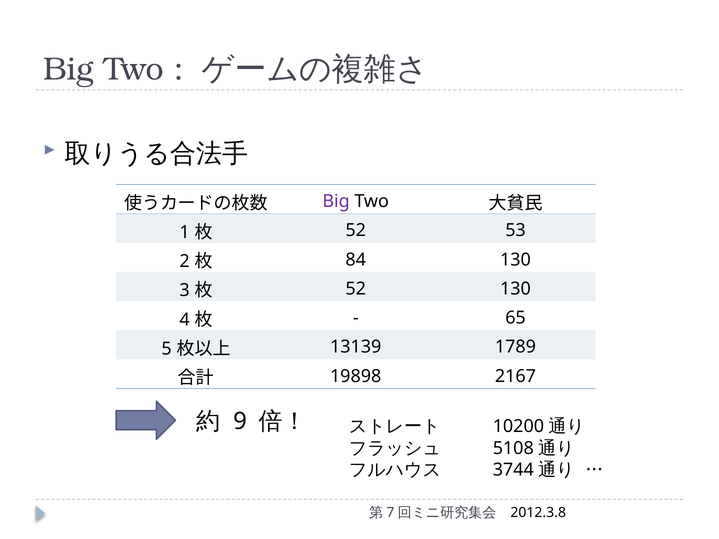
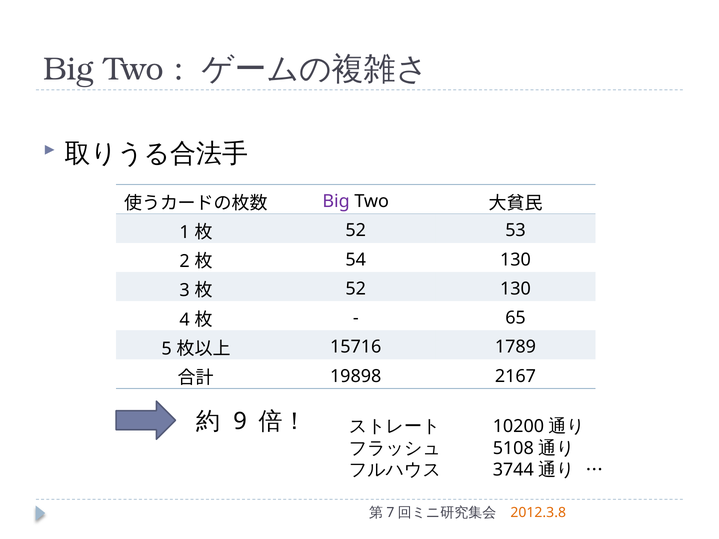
84: 84 -> 54 (356, 260)
13139: 13139 -> 15716 (356, 347)
2012.3.8 colour: black -> orange (538, 513)
